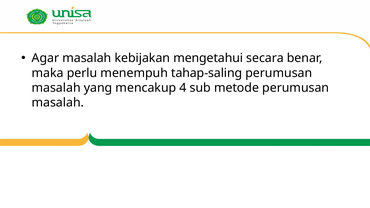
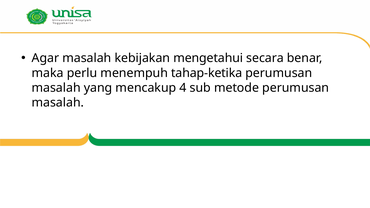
tahap-saling: tahap-saling -> tahap-ketika (207, 73)
